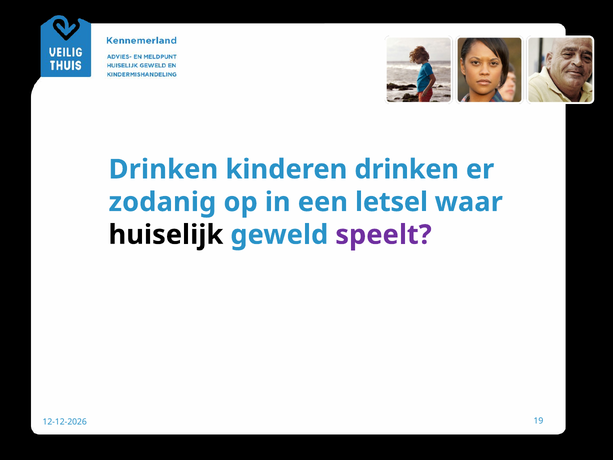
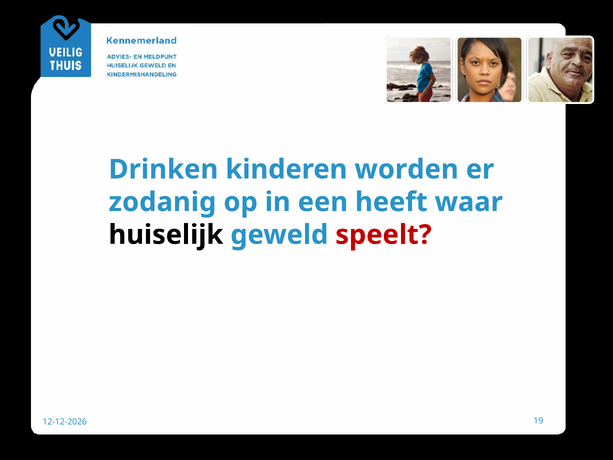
kinderen drinken: drinken -> worden (407, 169)
letsel: letsel -> heeft (391, 202)
speelt colour: purple -> red (384, 235)
